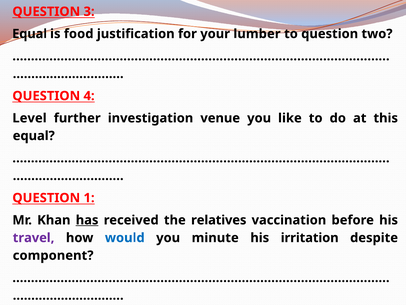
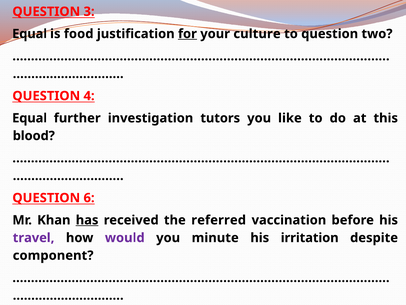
for underline: none -> present (187, 34)
lumber: lumber -> culture (257, 34)
Level: Level -> Equal (30, 118)
venue: venue -> tutors (220, 118)
equal: equal -> blood (34, 136)
1: 1 -> 6 (89, 198)
relatives: relatives -> referred (219, 220)
would colour: blue -> purple (125, 237)
